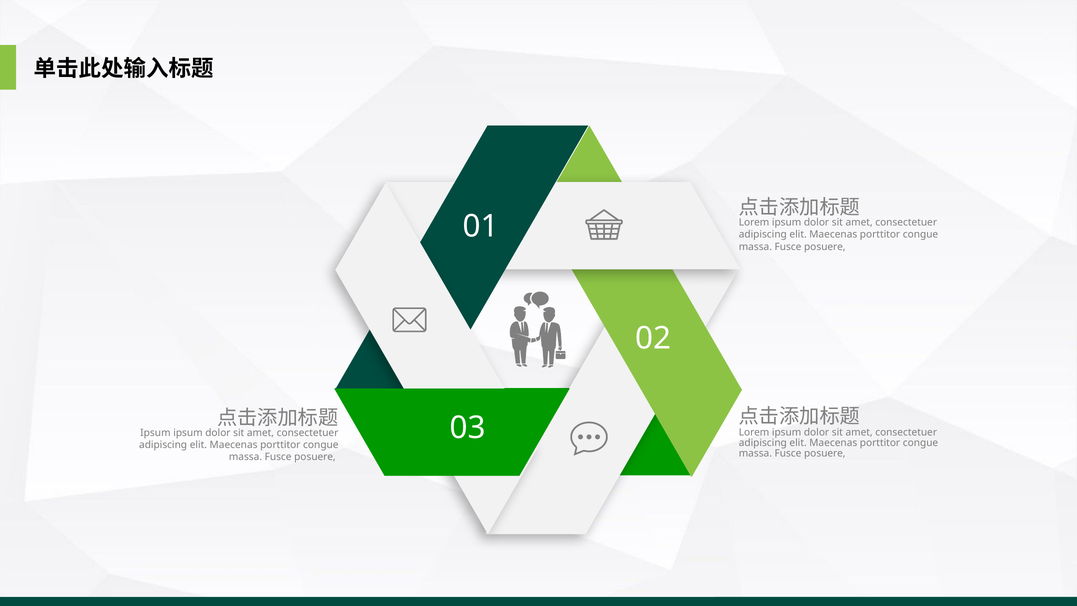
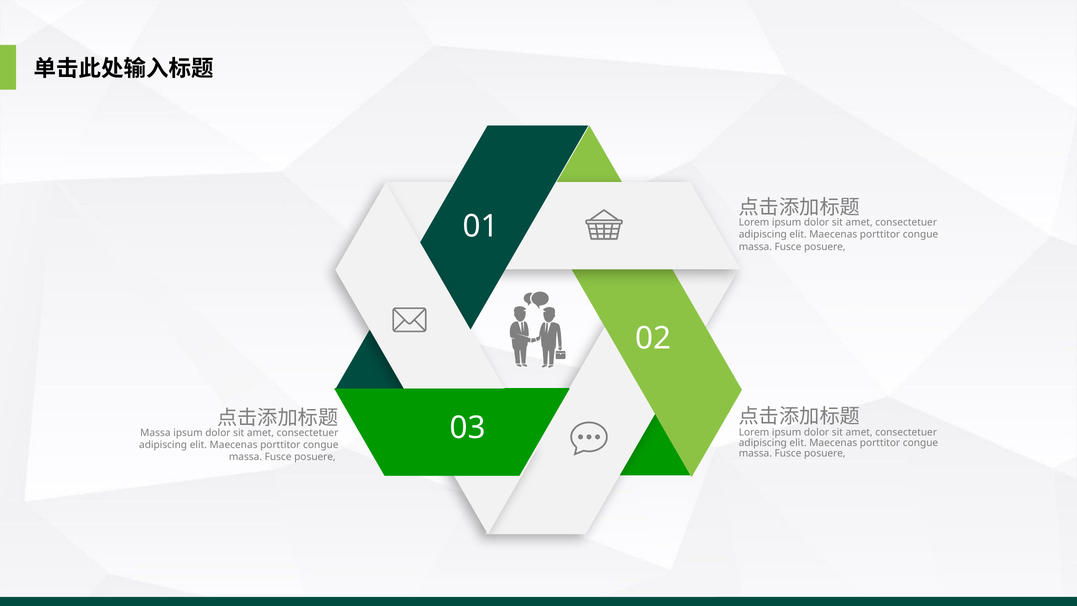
Ipsum: Ipsum -> Massa (155, 433)
